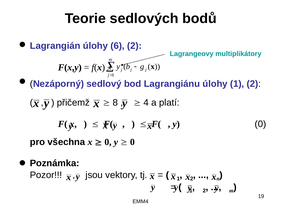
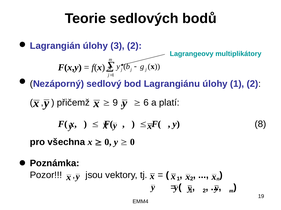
6: 6 -> 3 (118, 46)
8: 8 -> 9 (115, 103)
4: 4 -> 6 (146, 103)
y 0: 0 -> 8 (260, 125)
